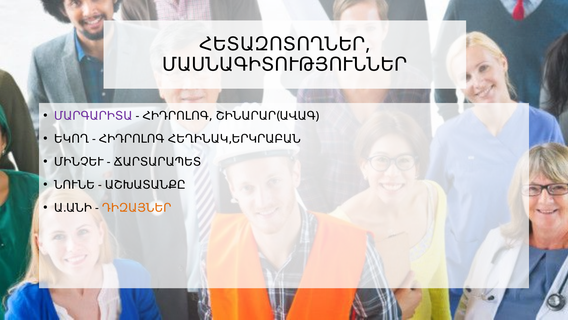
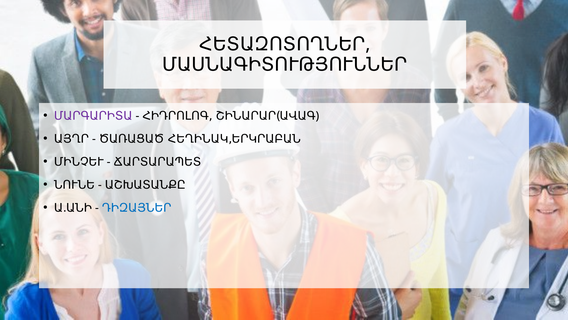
ԵԿՈՂ: ԵԿՈՂ -> ԱՅՂՐ (71, 139)
ՀԻԴՐՈԼՈԳ: ՀԻԴՐՈԼՈԳ -> ԾԱՌԱՑԱԾ (132, 139)
ԴԻԶԱՅՆԵՐ colour: orange -> blue (137, 208)
